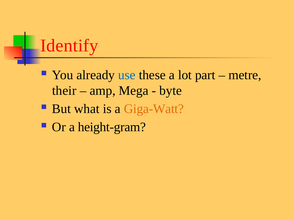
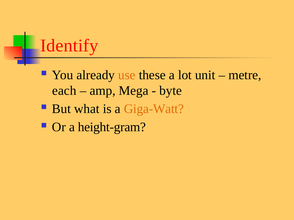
use colour: blue -> orange (127, 75)
part: part -> unit (205, 75)
their: their -> each (64, 91)
